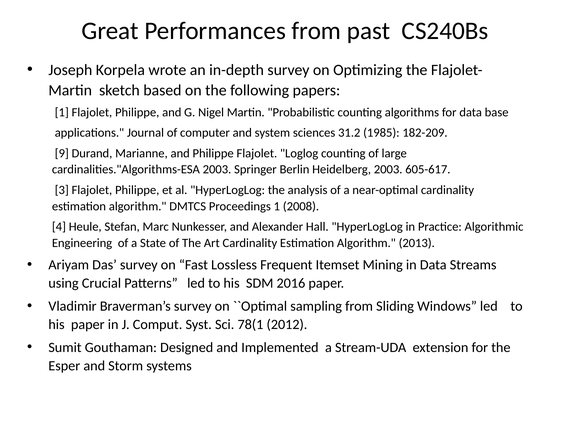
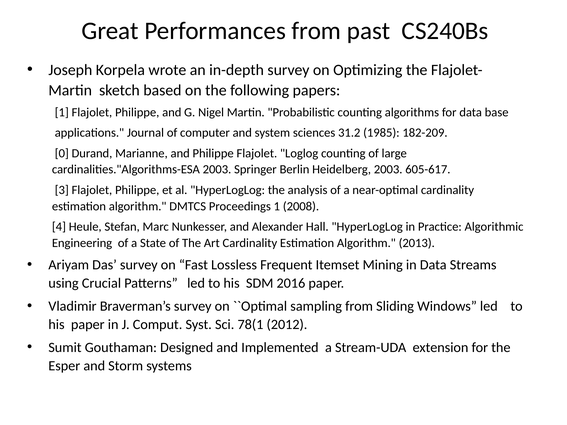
9: 9 -> 0 (62, 153)
